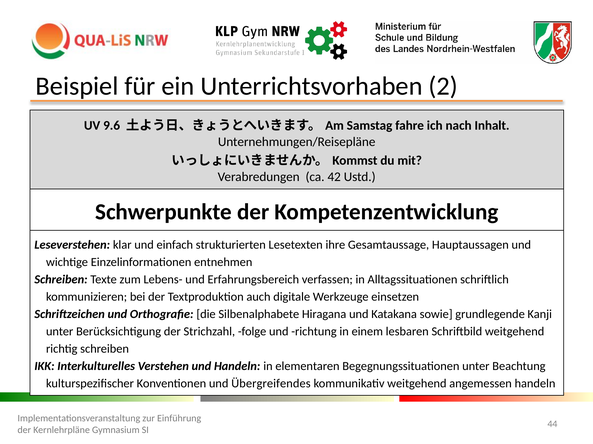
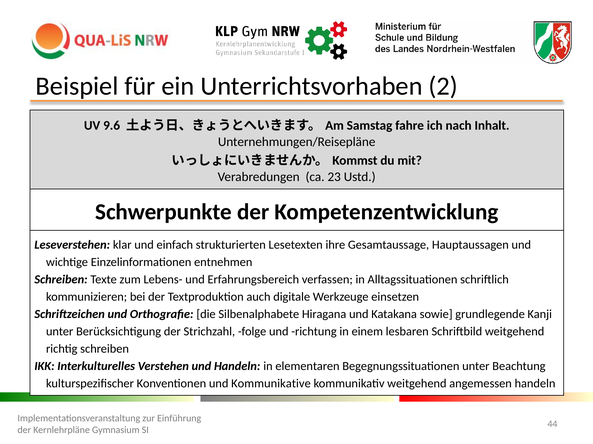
42: 42 -> 23 (334, 177)
Übergreifendes: Übergreifendes -> Kommunikative (271, 384)
